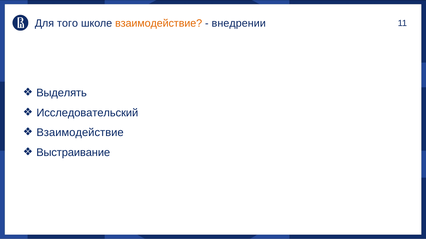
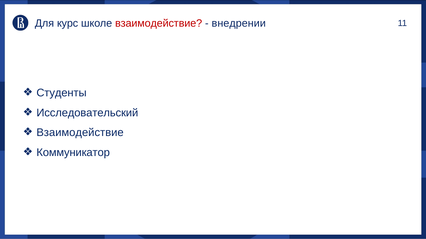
того: того -> курс (68, 23)
взаимодействие colour: orange -> red (159, 23)
Выделять: Выделять -> Студенты (62, 93)
Выстраивание: Выстраивание -> Коммуникатор (73, 153)
